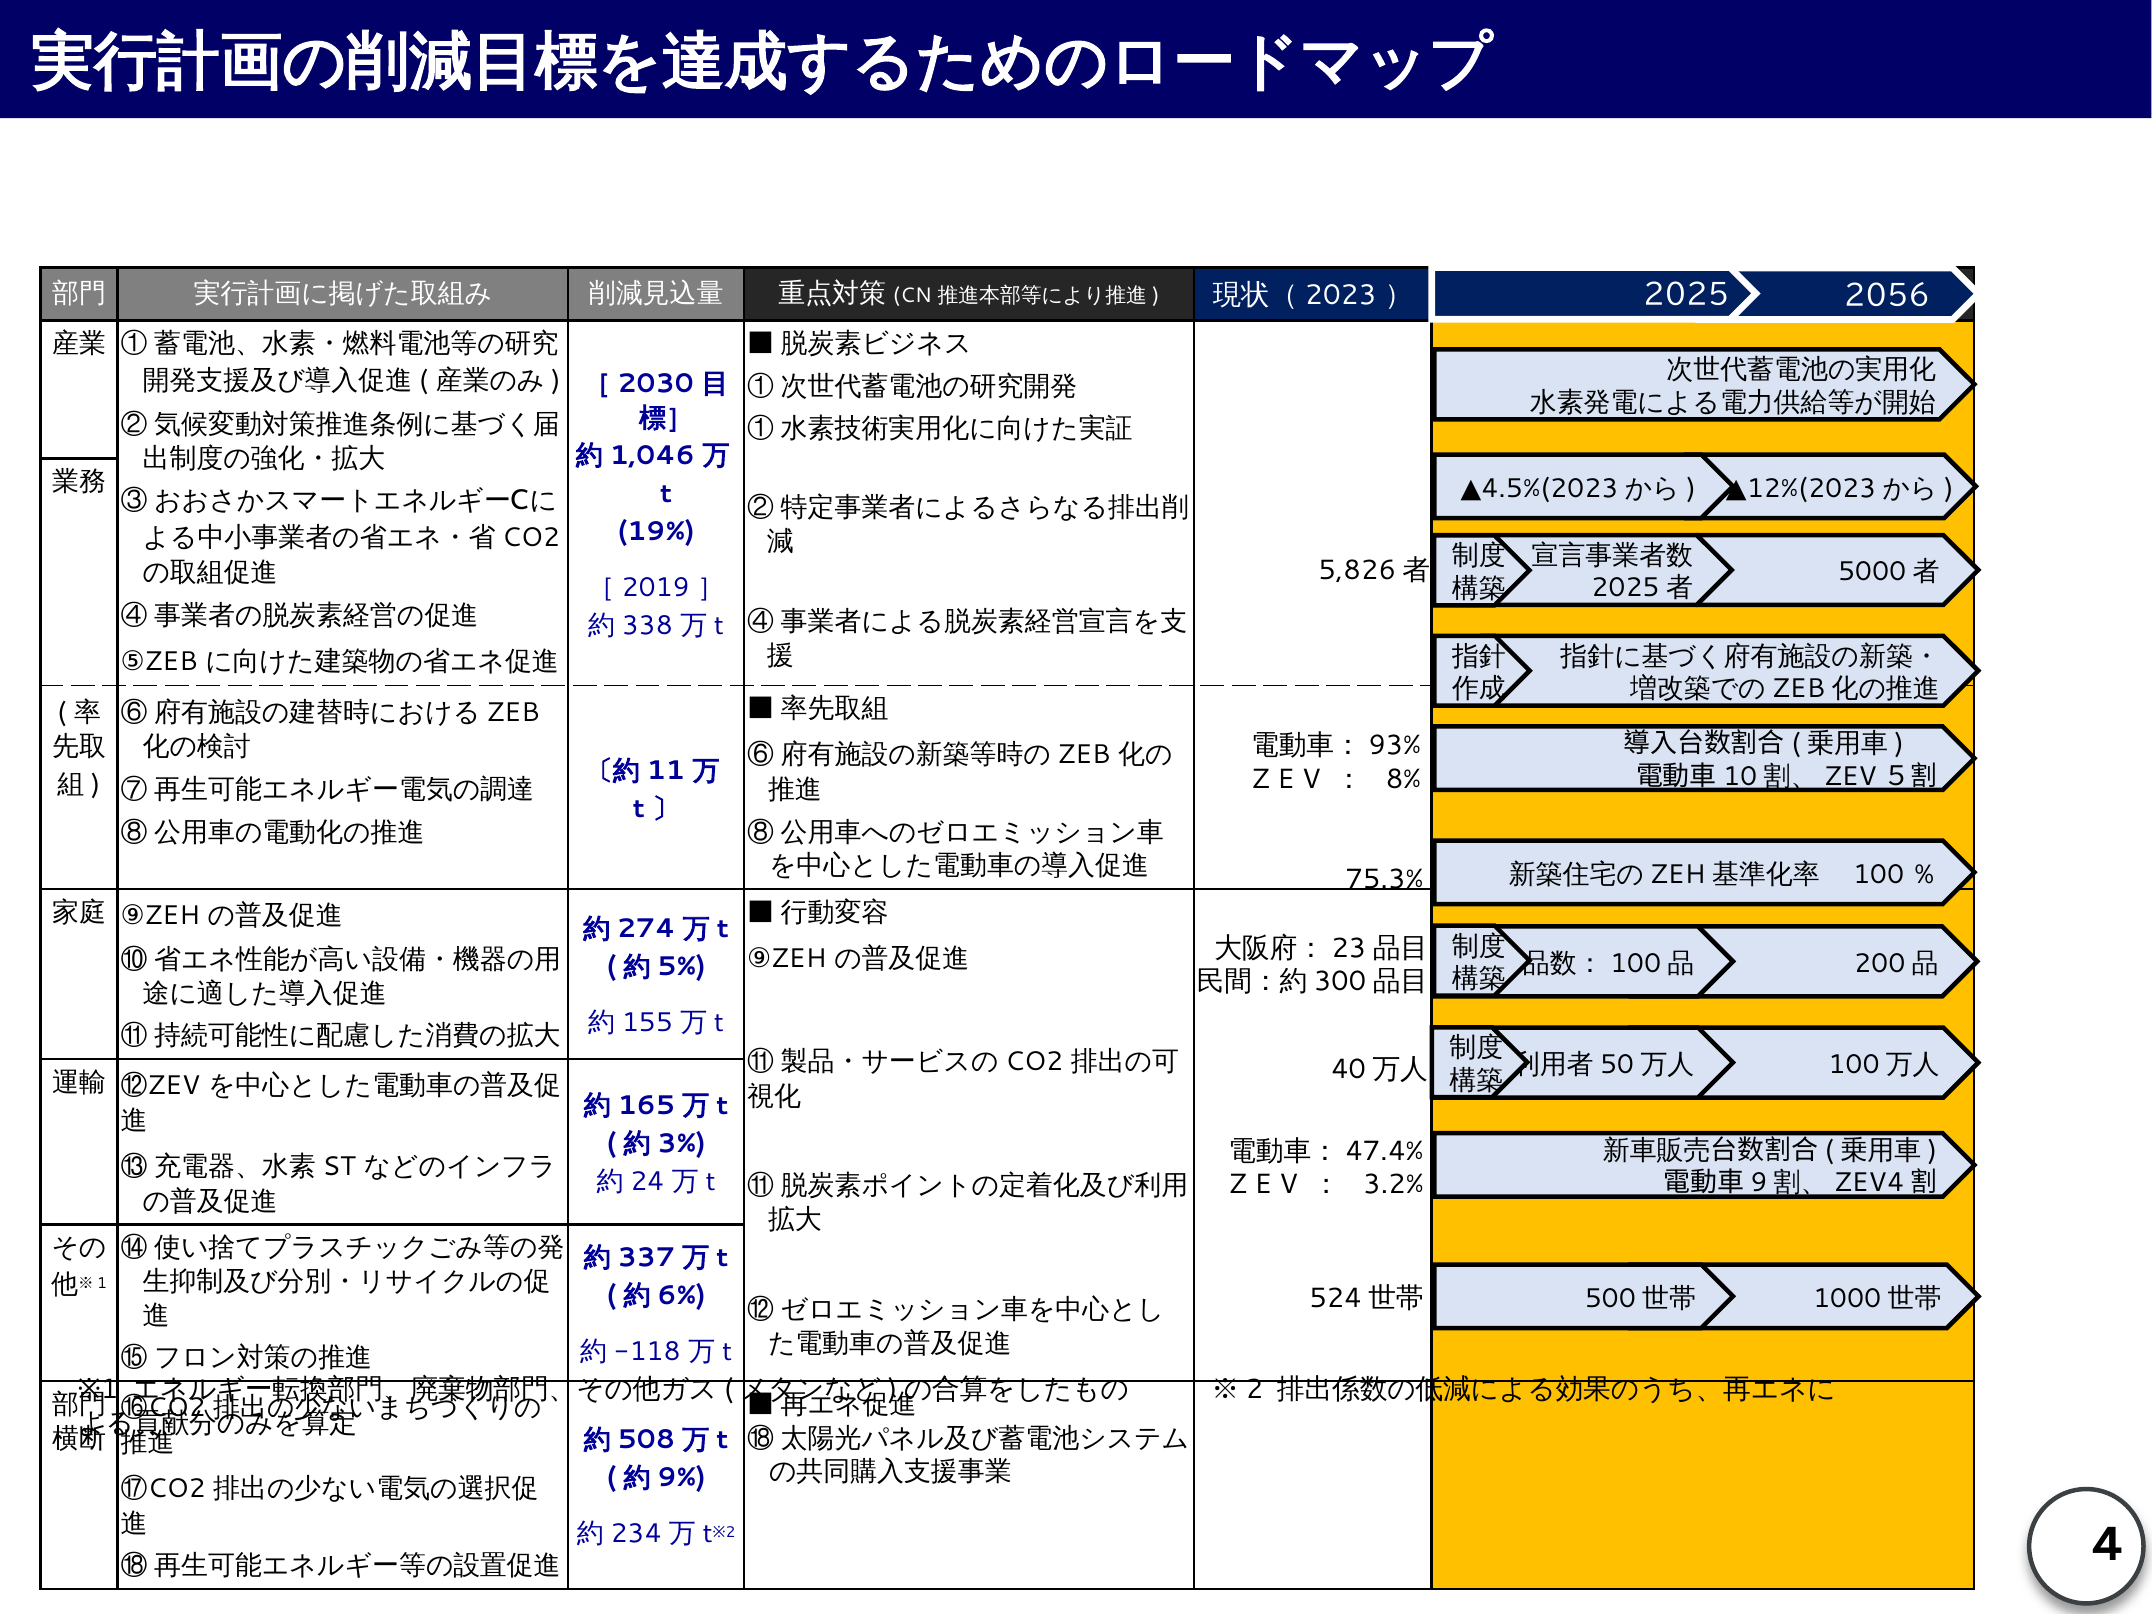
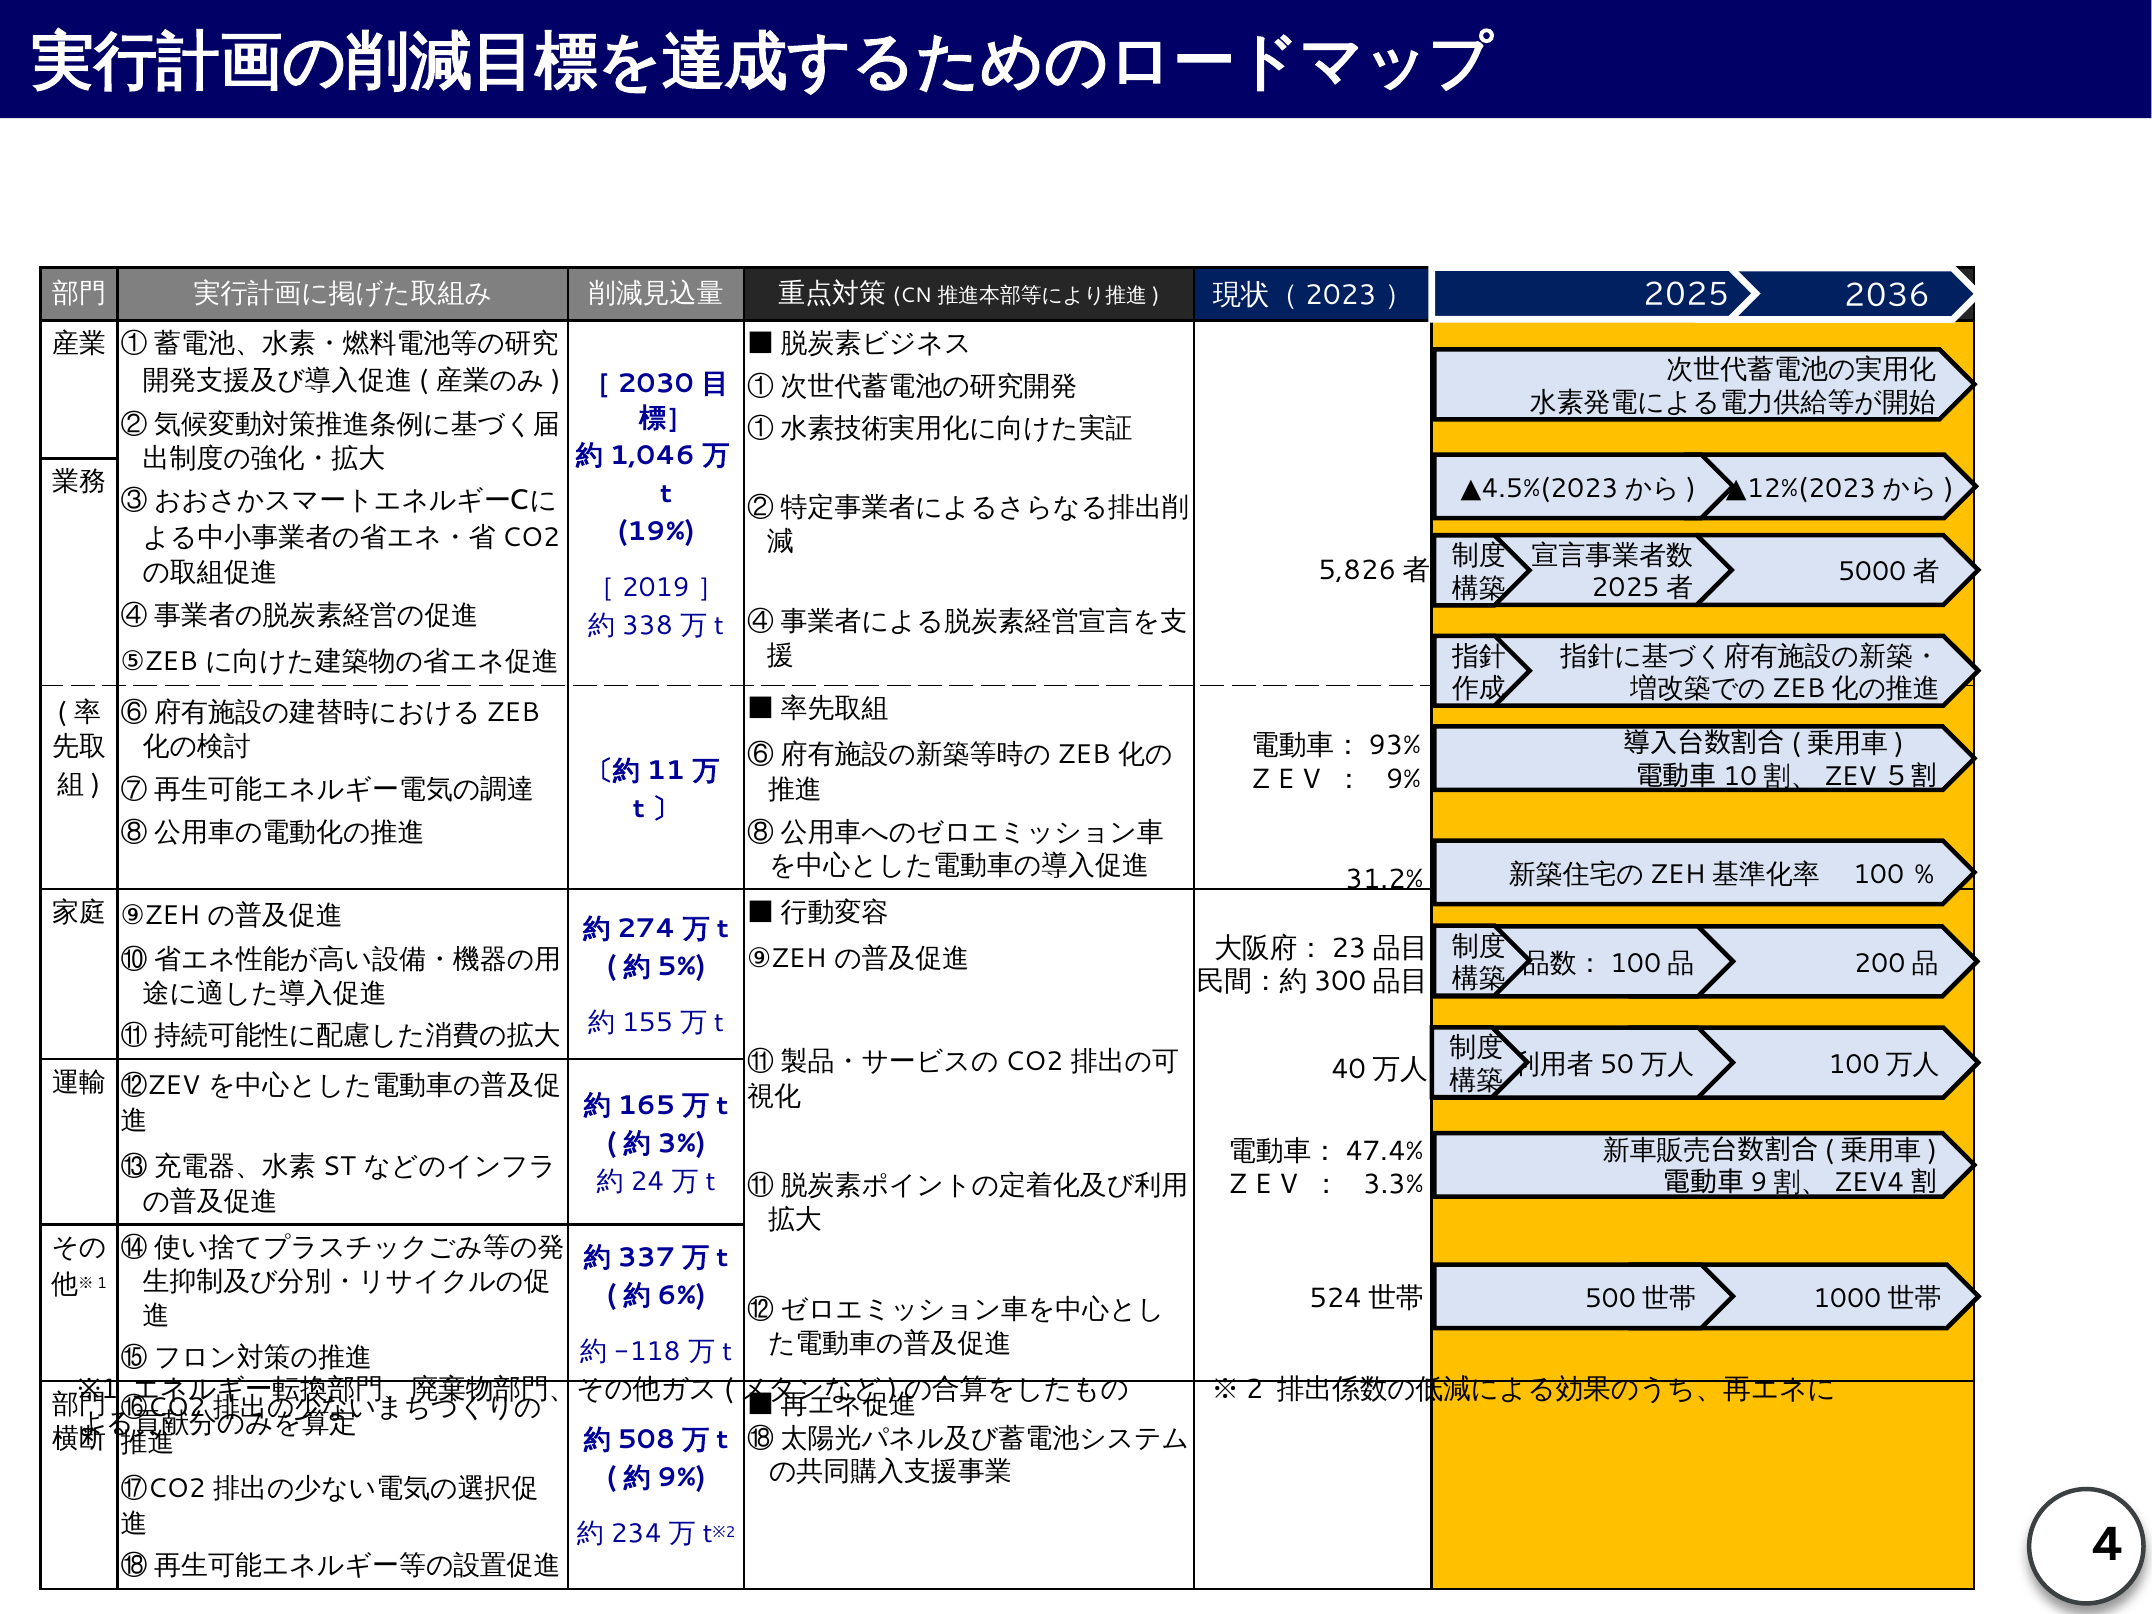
2056: 2056 -> 2036 (1887, 296)
8%: 8% -> 9% (1404, 779)
75.3%: 75.3% -> 31.2% (1384, 879)
3.2%: 3.2% -> 3.3% (1393, 1184)
